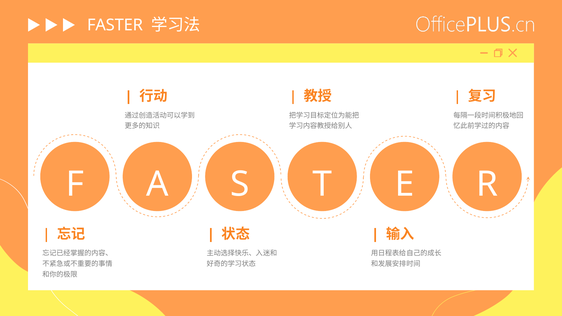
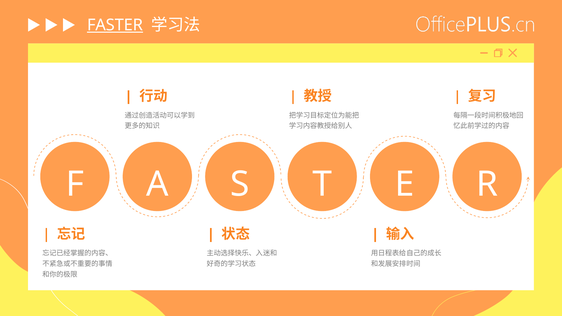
FASTER underline: none -> present (115, 25)
